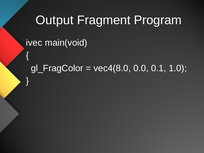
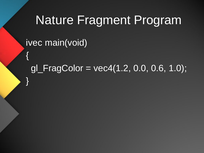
Output: Output -> Nature (55, 20)
vec4(8.0: vec4(8.0 -> vec4(1.2 (112, 68)
0.1: 0.1 -> 0.6 (159, 68)
